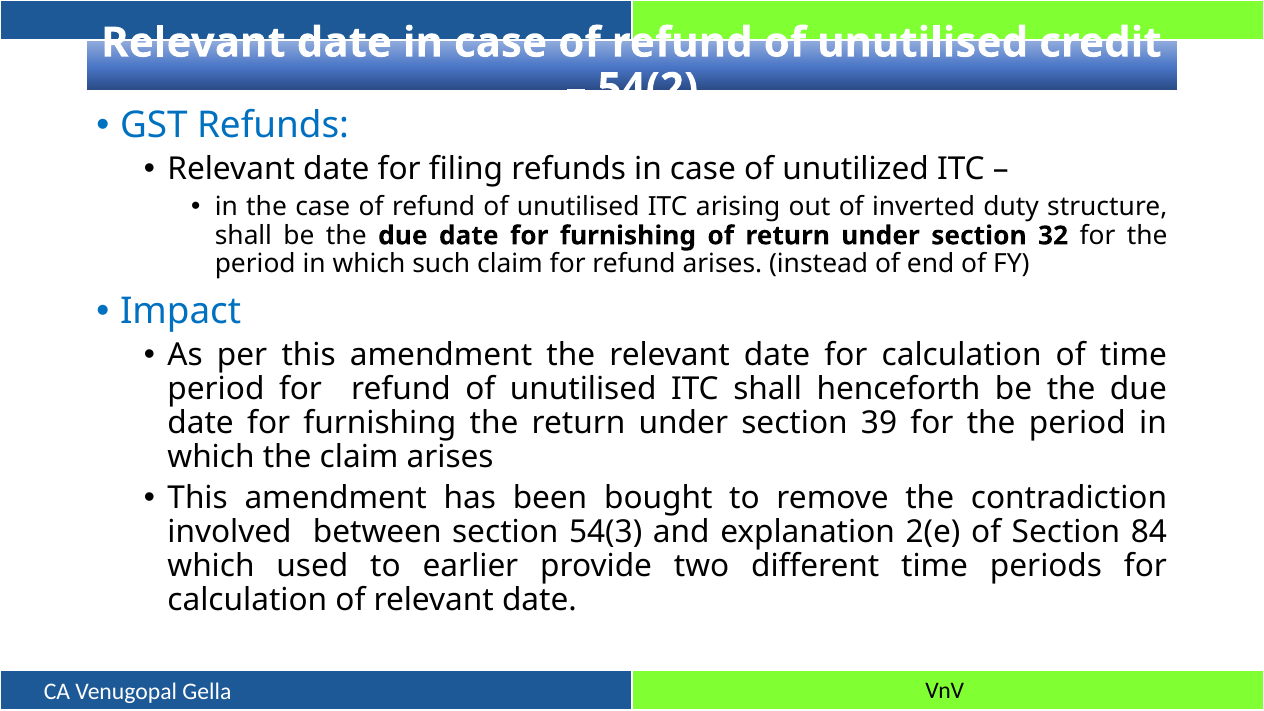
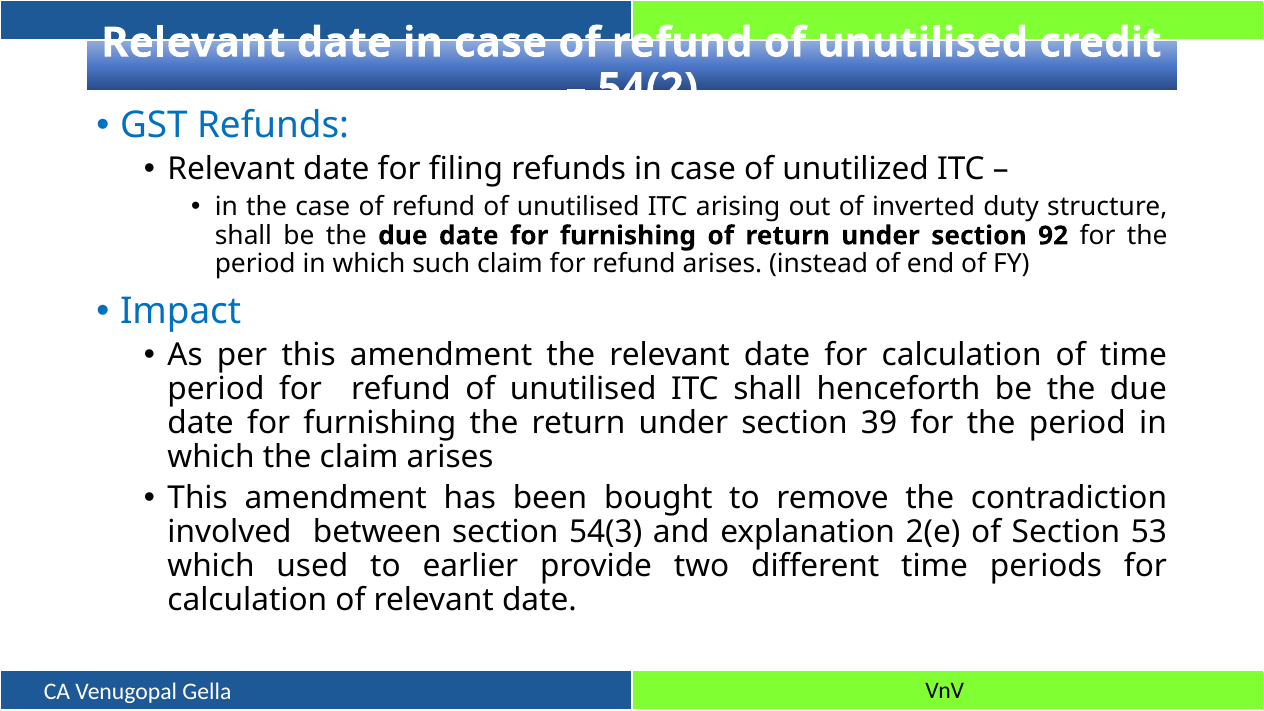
32: 32 -> 92 (1053, 236)
84: 84 -> 53 (1149, 532)
